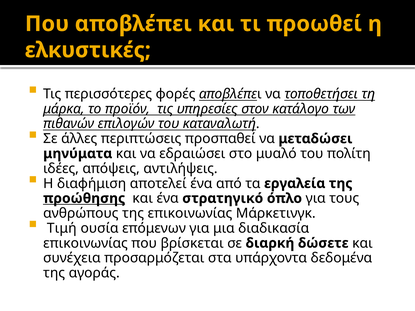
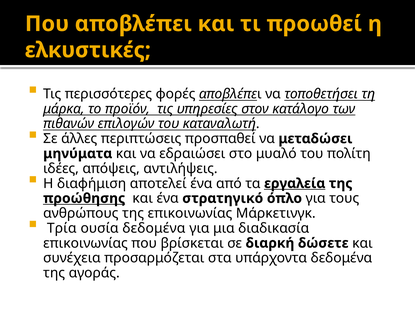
εργαλεία underline: none -> present (295, 184)
Τιμή: Τιμή -> Τρία (62, 228)
ουσία επόμενων: επόμενων -> δεδομένα (154, 228)
